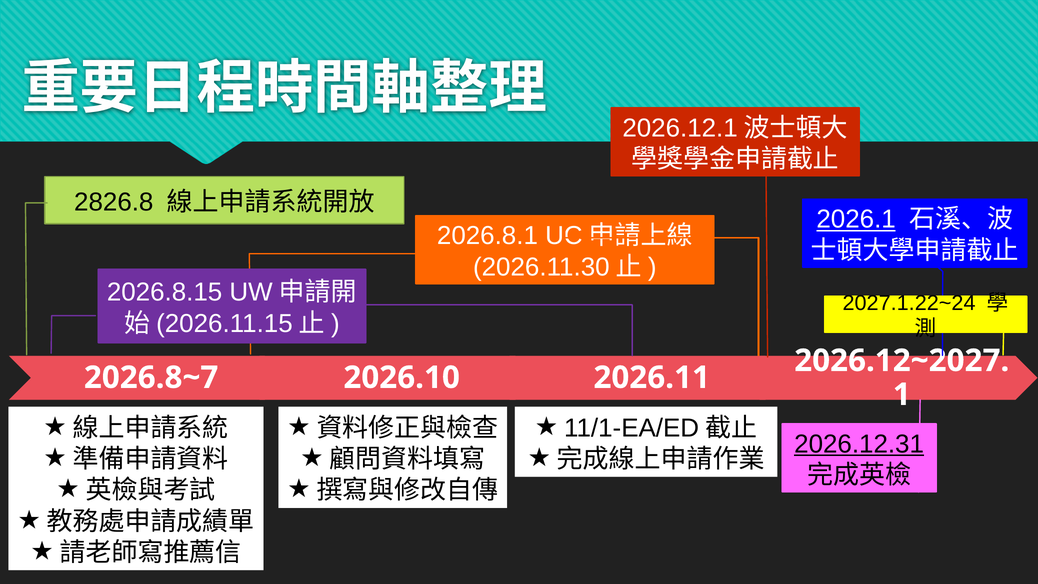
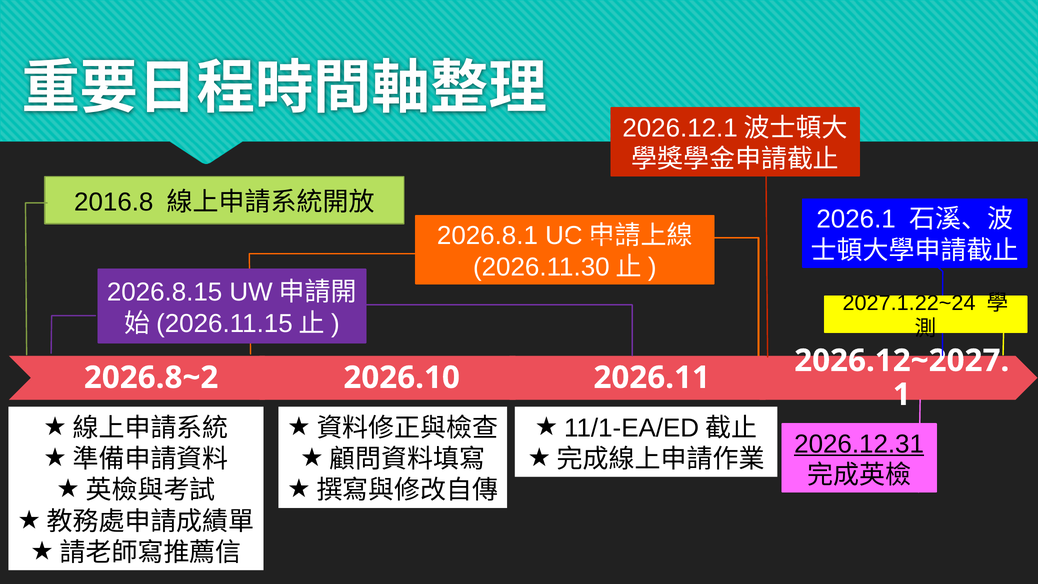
2826.8: 2826.8 -> 2016.8 (114, 202)
2026.1 underline: present -> none (856, 219)
2026.8~7: 2026.8~7 -> 2026.8~2 (151, 378)
